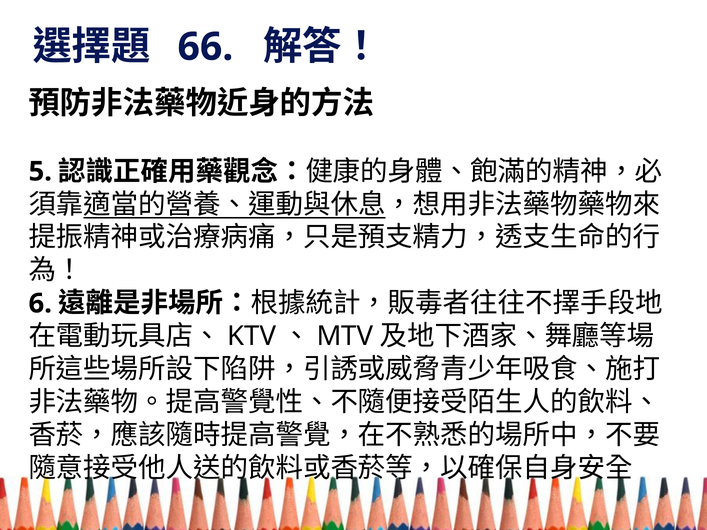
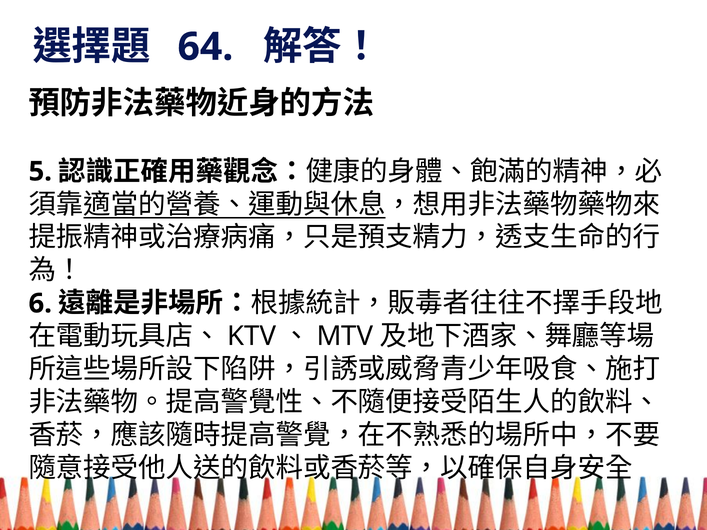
66: 66 -> 64 (205, 47)
